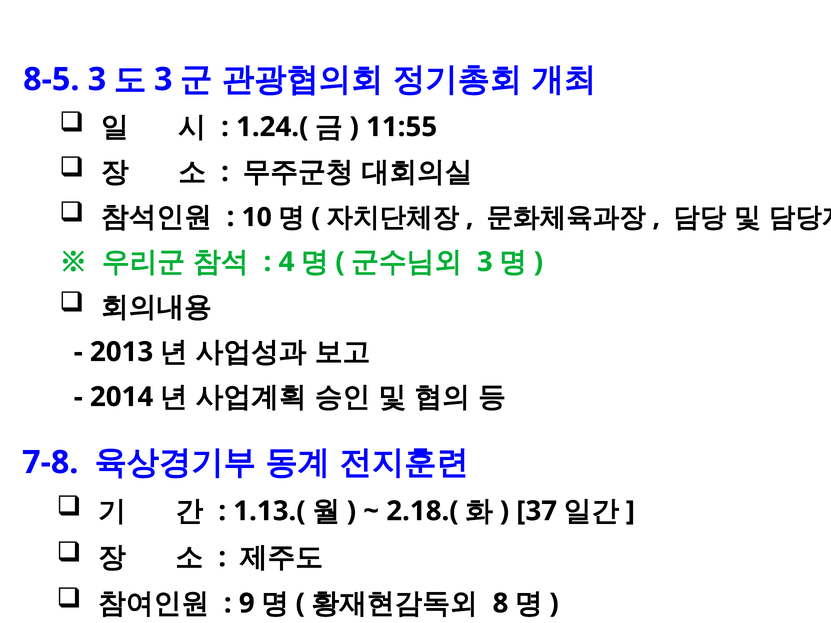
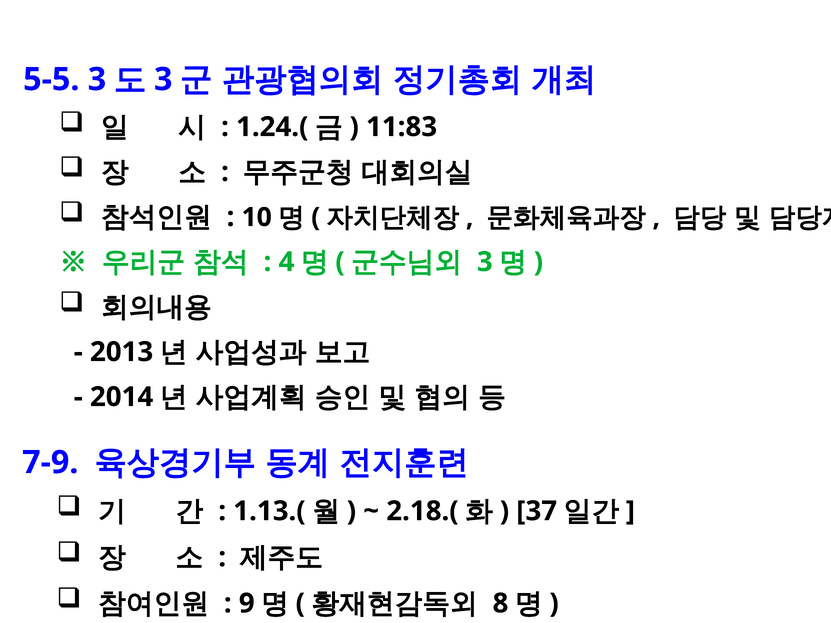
8-5: 8-5 -> 5-5 (51, 79)
11:55: 11:55 -> 11:83 (402, 127)
7-8: 7-8 -> 7-9 (50, 463)
